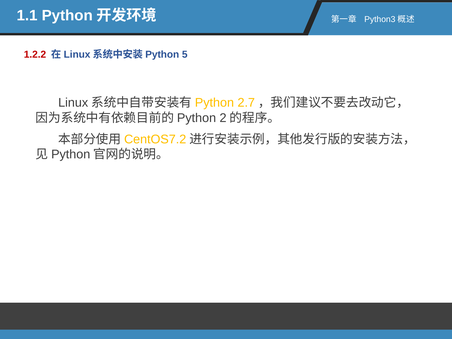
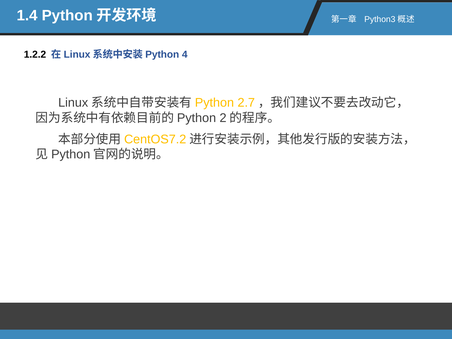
1.1: 1.1 -> 1.4 (27, 15)
1.2.2 colour: red -> black (35, 55)
5: 5 -> 4 (185, 55)
